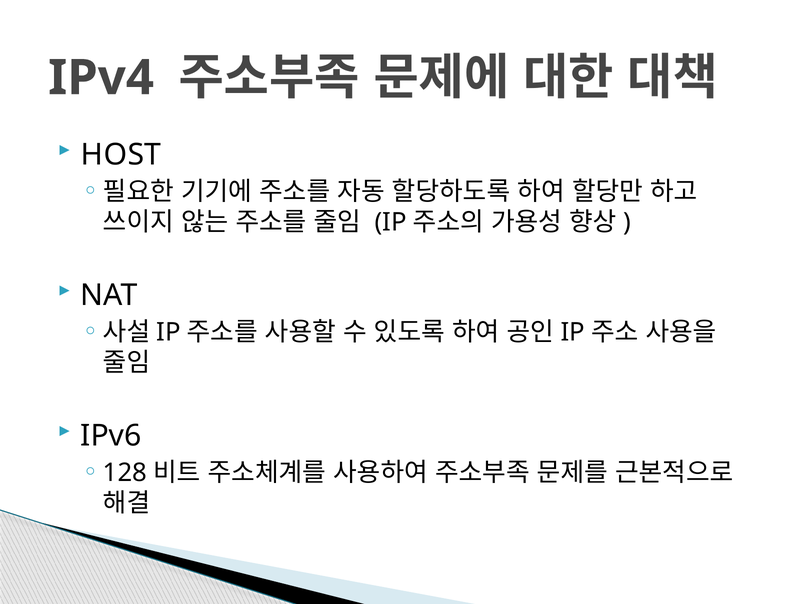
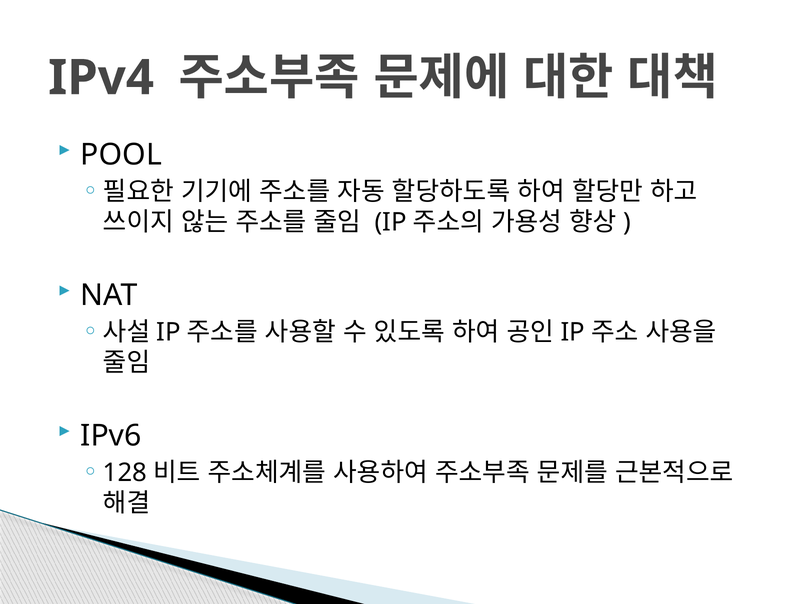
HOST: HOST -> POOL (121, 155)
